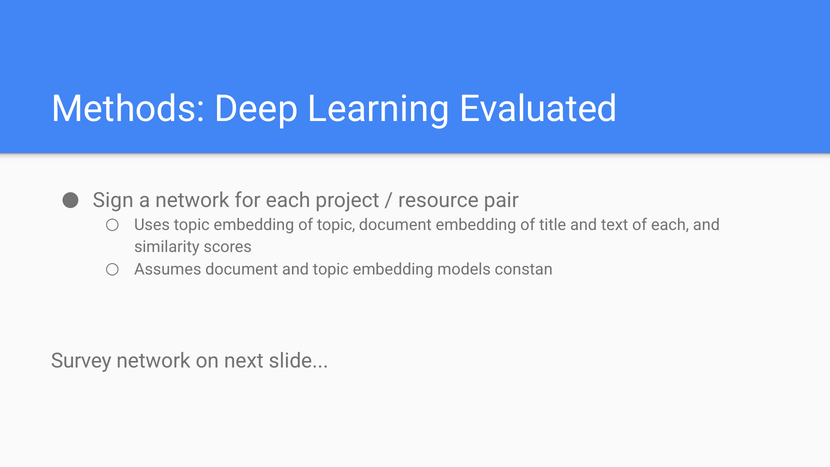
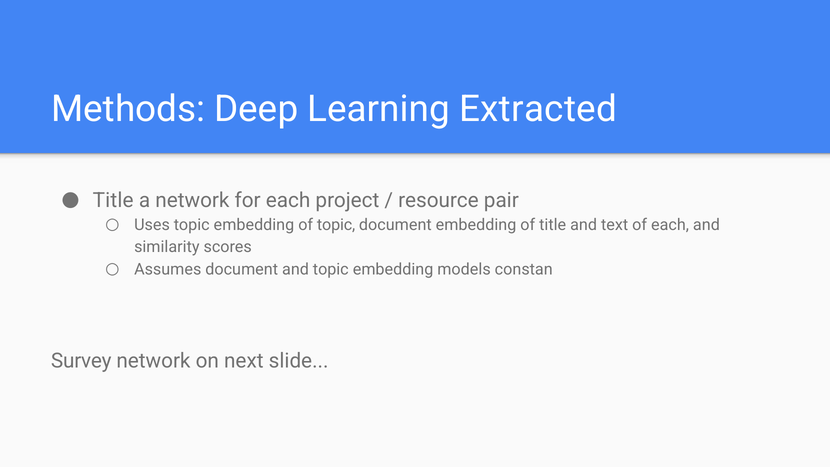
Evaluated: Evaluated -> Extracted (538, 109)
Sign: Sign -> Title (113, 200)
